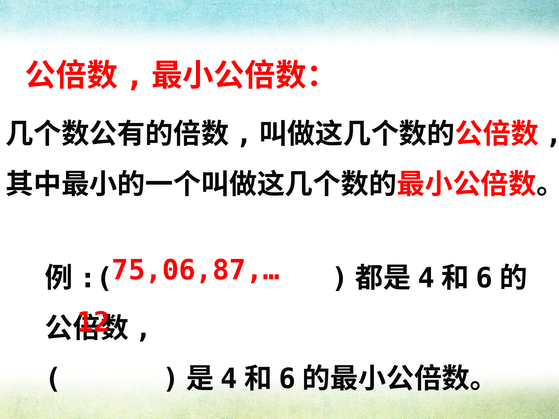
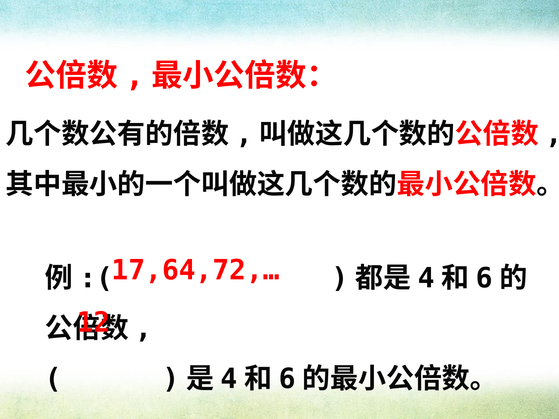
75,06,87,…: 75,06,87,… -> 17,64,72,… (196, 270)
